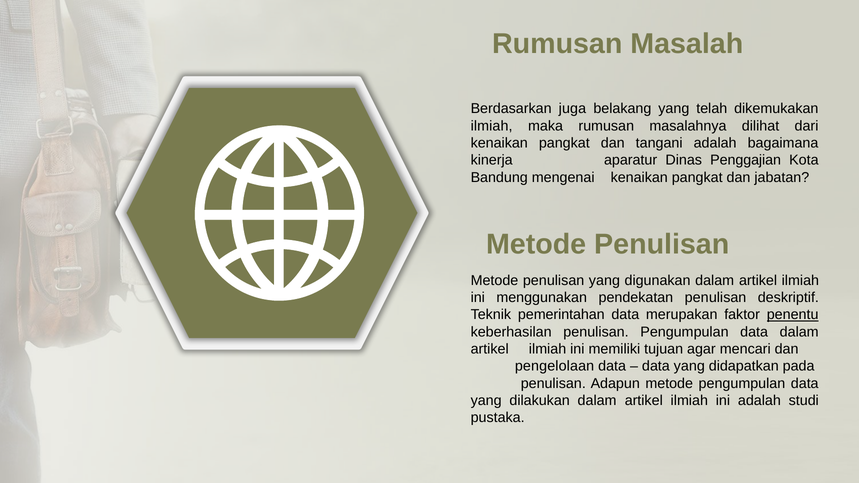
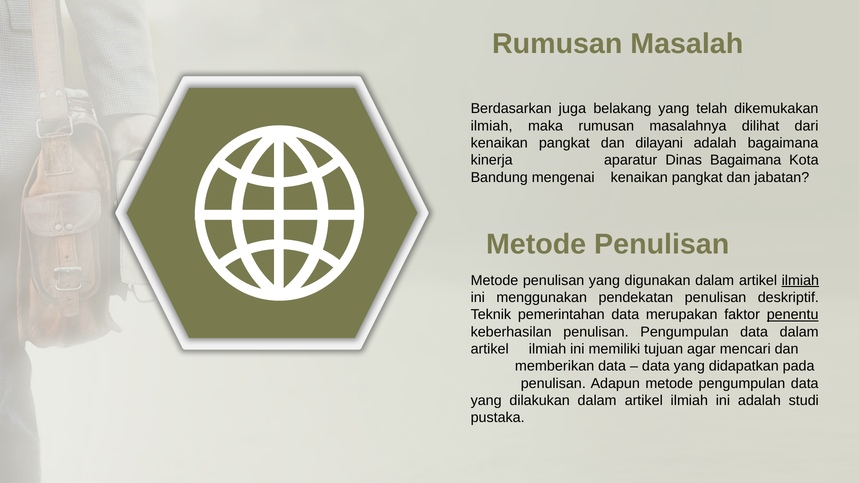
tangani: tangani -> dilayani (659, 143)
Dinas Penggajian: Penggajian -> Bagaimana (746, 160)
ilmiah underline: none -> present (800, 281)
pengelolaan: pengelolaan -> memberikan (555, 366)
